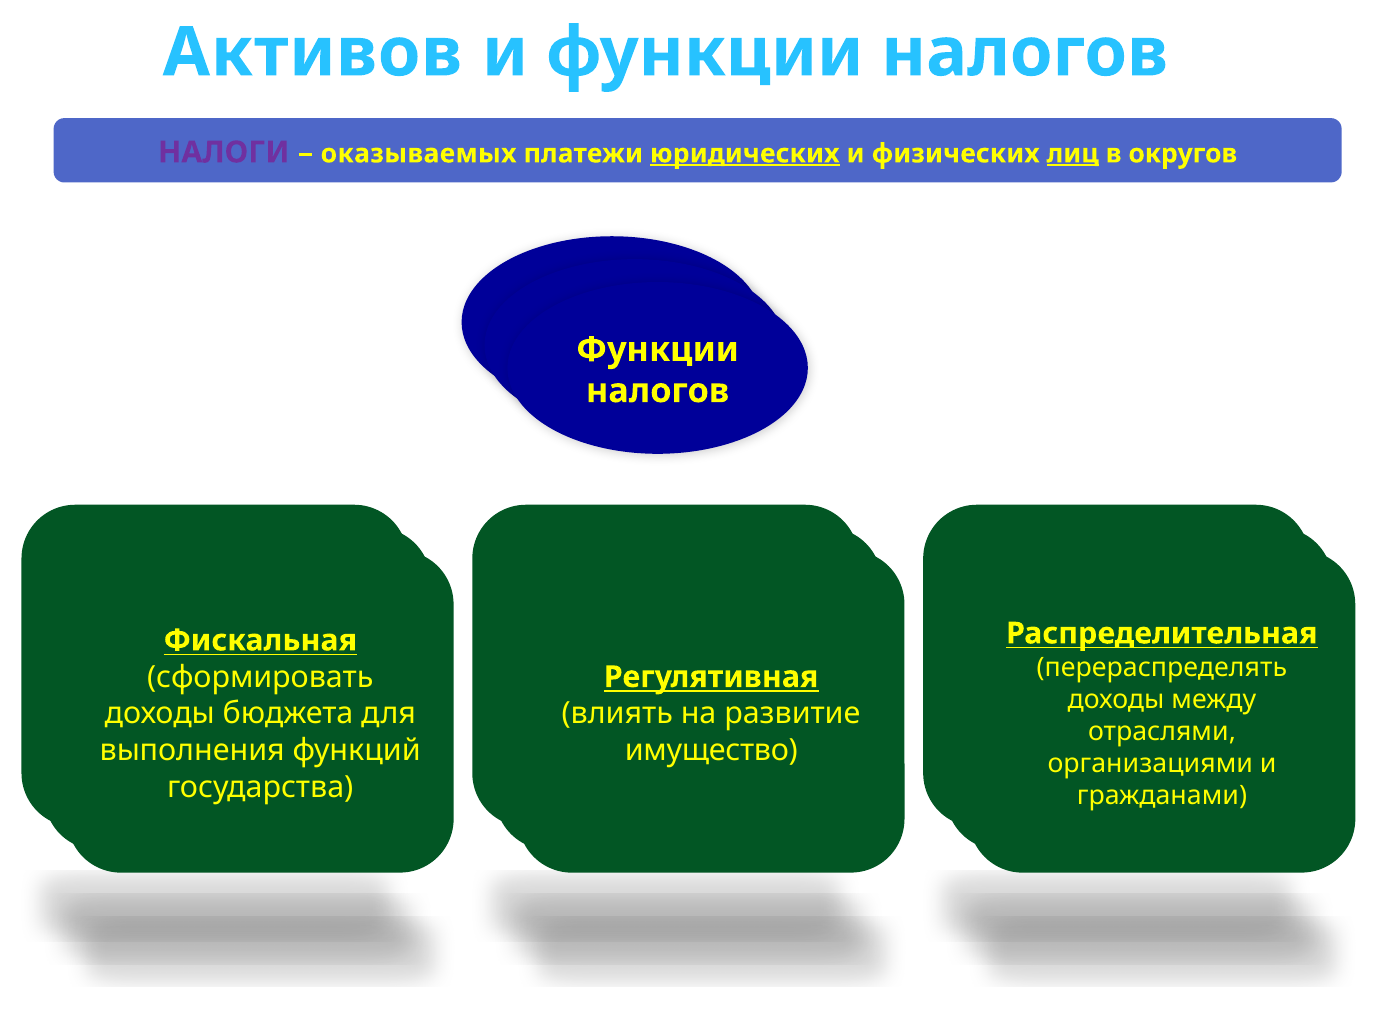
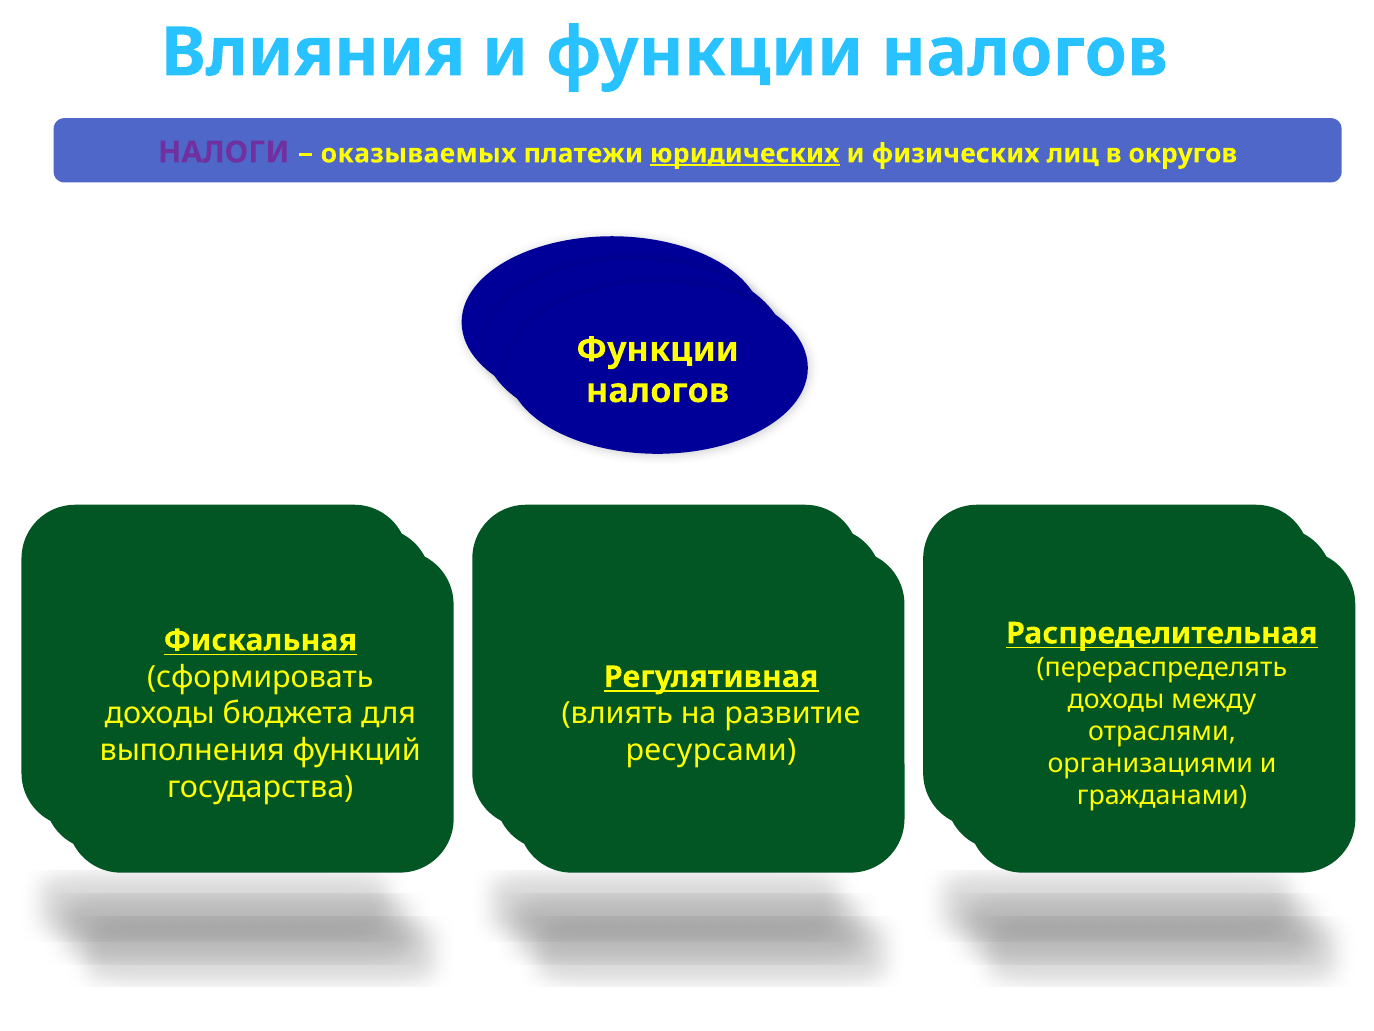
Активов: Активов -> Влияния (313, 53)
лиц underline: present -> none (1073, 154)
имущество: имущество -> ресурсами (711, 750)
